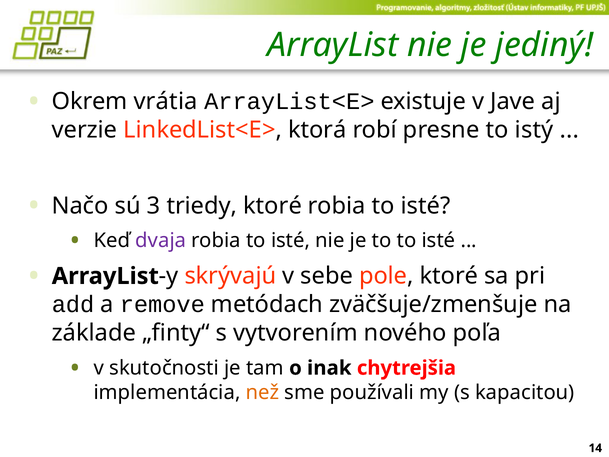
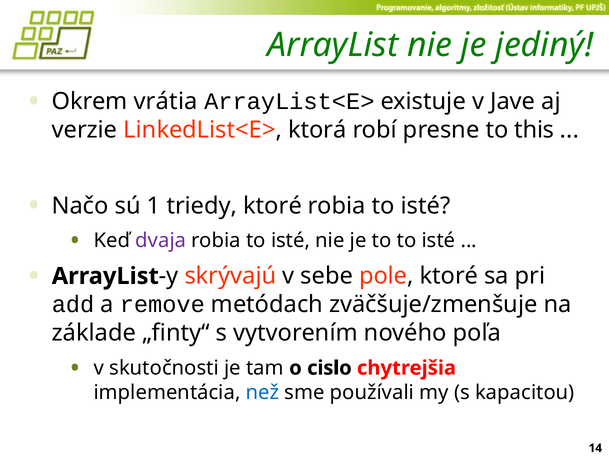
istý: istý -> this (534, 130)
3: 3 -> 1 (154, 206)
inak: inak -> cislo (329, 368)
než colour: orange -> blue (263, 392)
